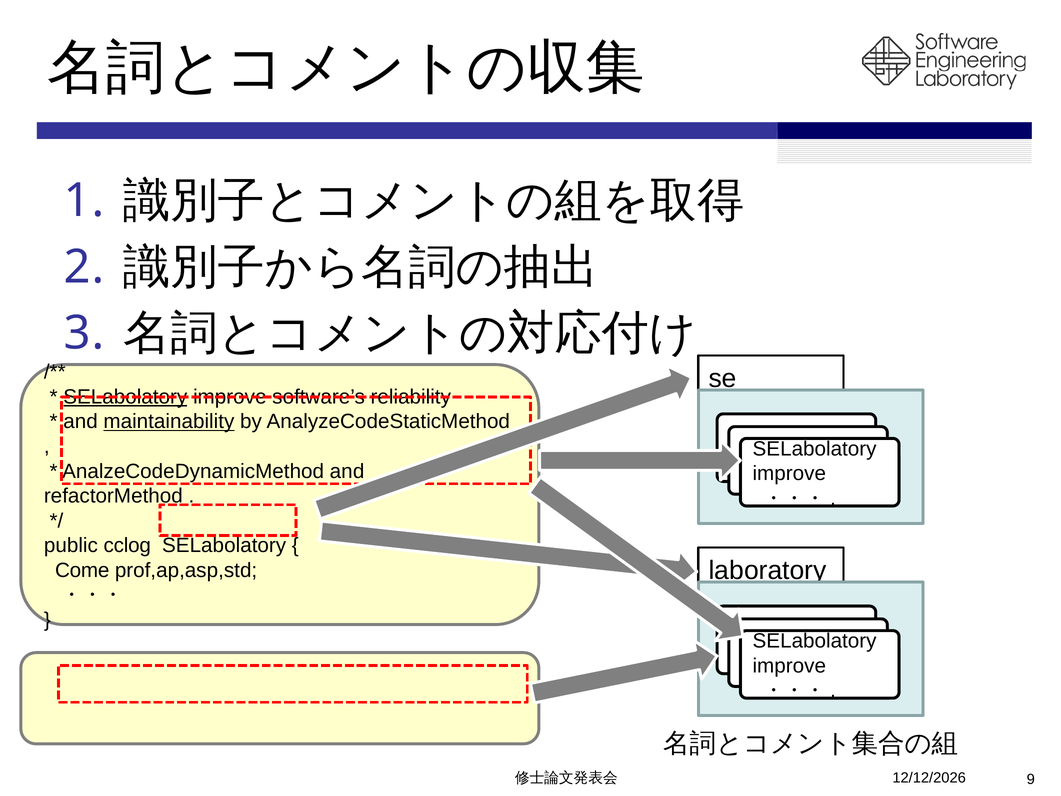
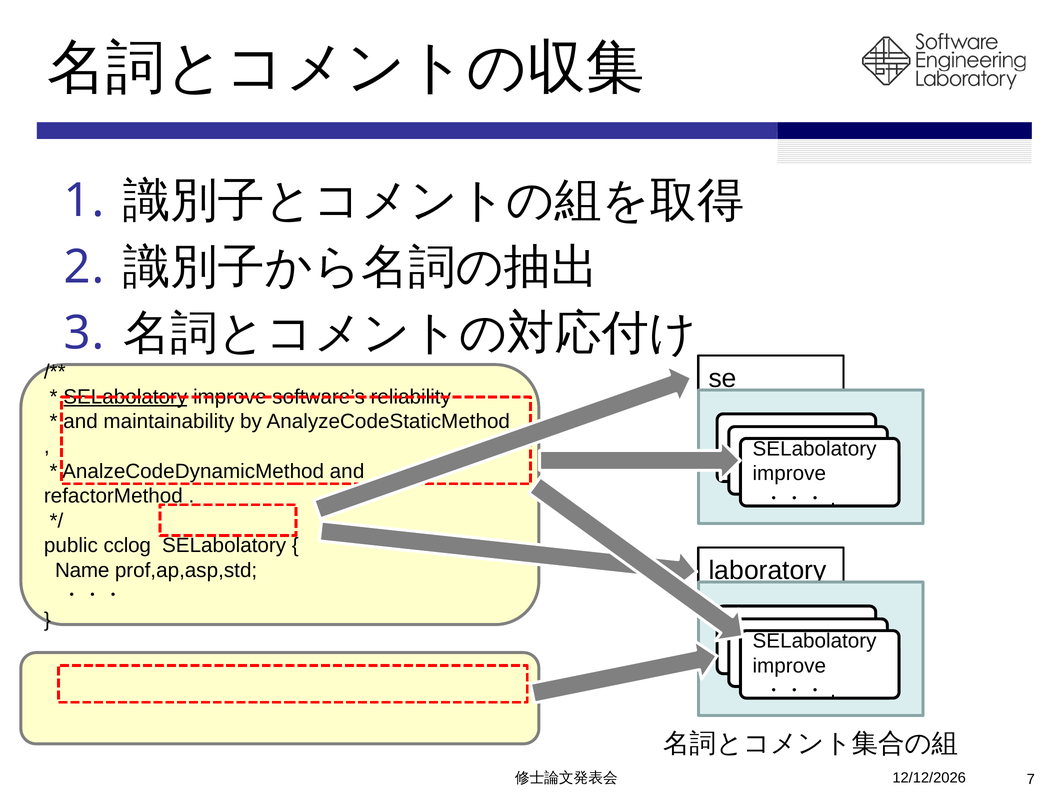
maintainability underline: present -> none (169, 422)
Come: Come -> Name (82, 570)
9: 9 -> 7 (1031, 779)
